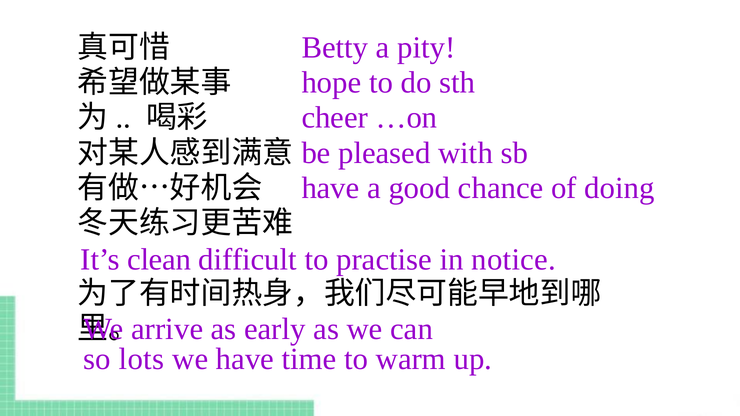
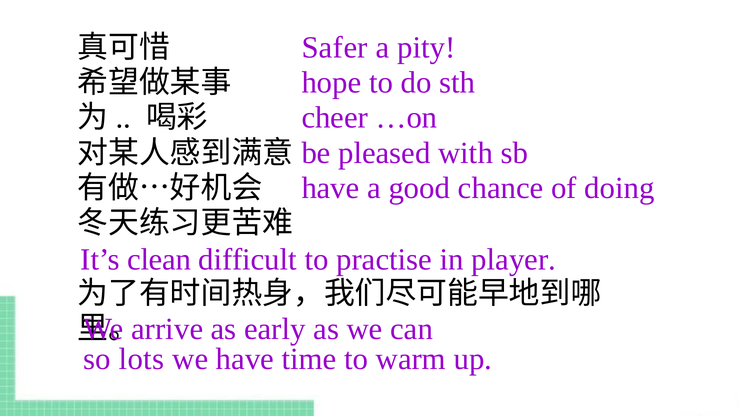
Betty: Betty -> Safer (335, 47)
notice: notice -> player (514, 260)
